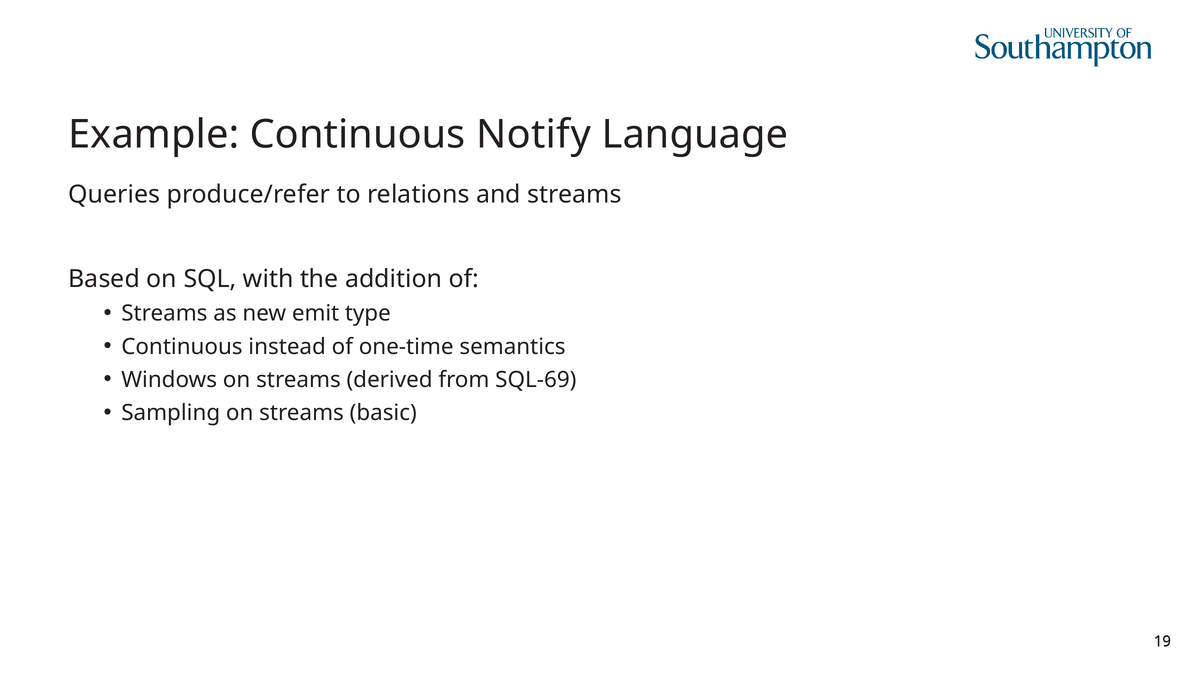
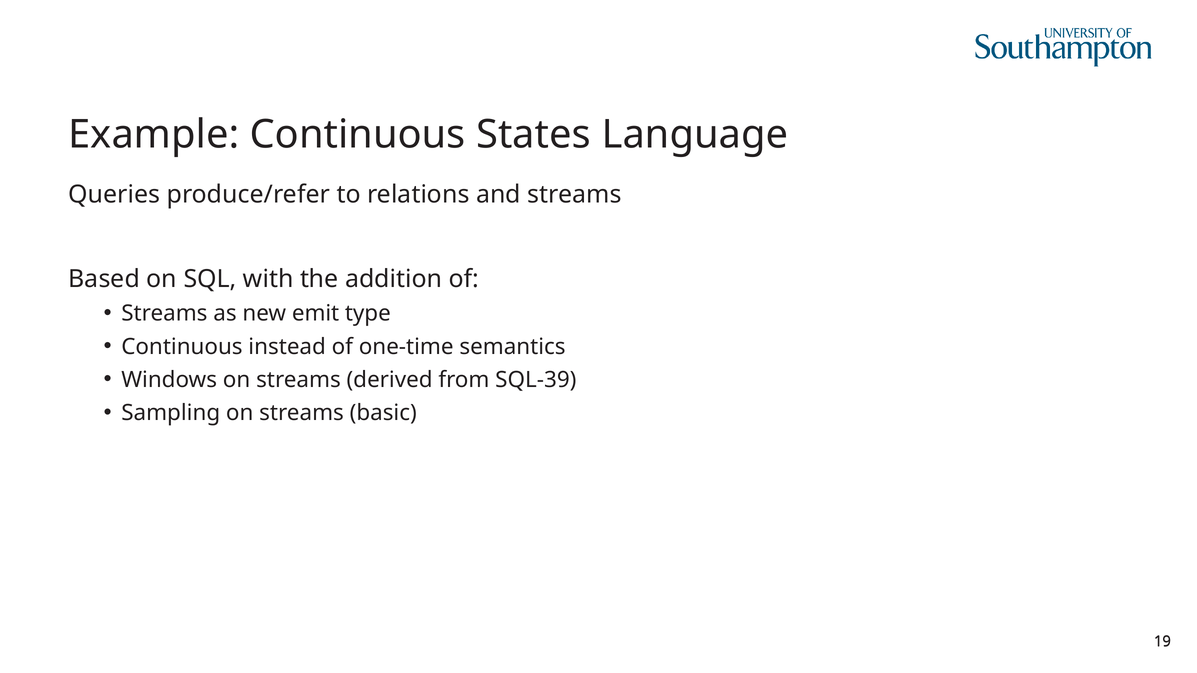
Notify: Notify -> States (534, 135)
SQL-69: SQL-69 -> SQL-39 (536, 380)
